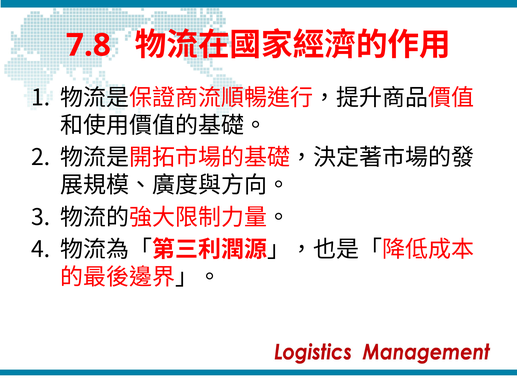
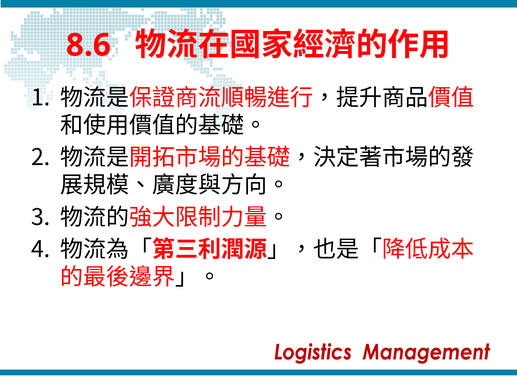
7.8: 7.8 -> 8.6 (88, 45)
